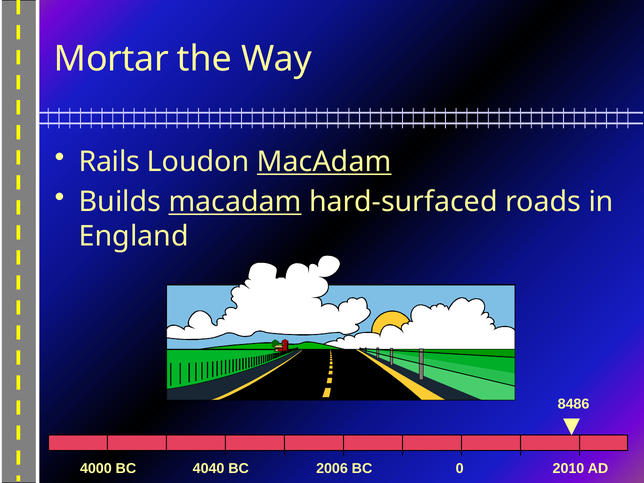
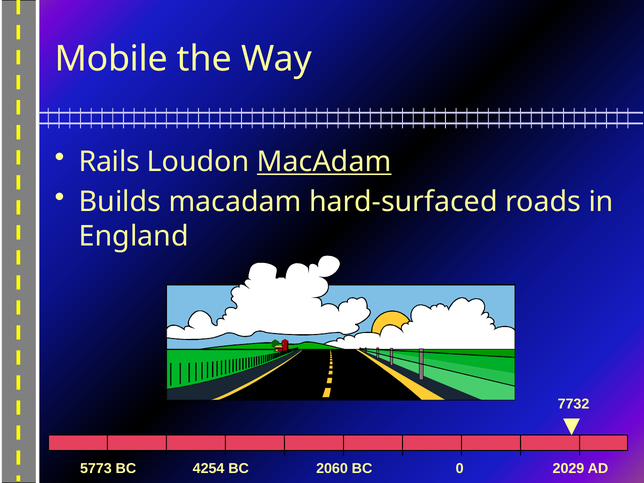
Mortar: Mortar -> Mobile (111, 59)
macadam underline: present -> none (235, 202)
8486: 8486 -> 7732 (574, 404)
4000: 4000 -> 5773 (96, 468)
4040: 4040 -> 4254 (209, 468)
2006: 2006 -> 2060 (332, 468)
2010: 2010 -> 2029 (568, 468)
